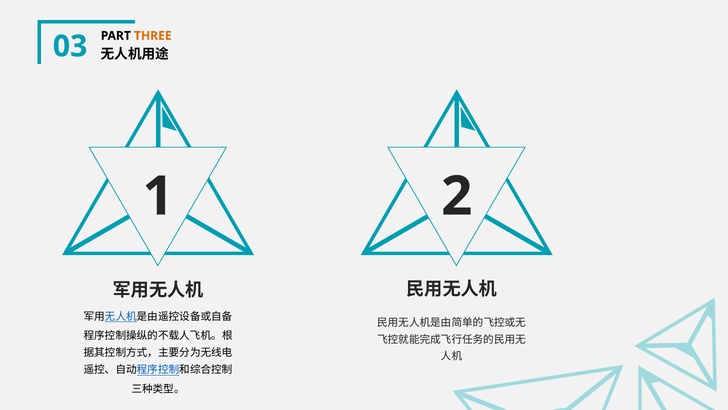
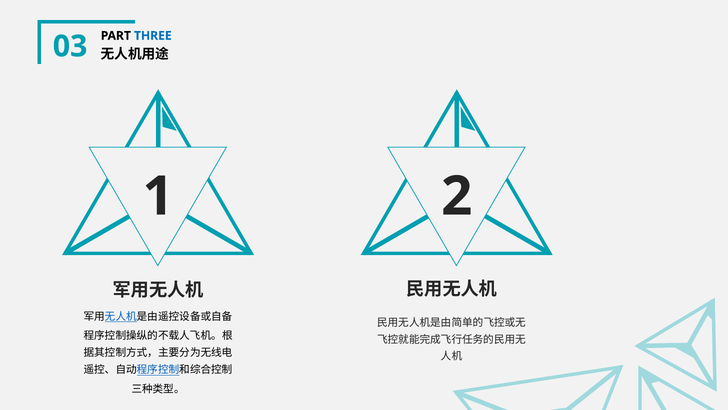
THREE colour: orange -> blue (153, 36)
